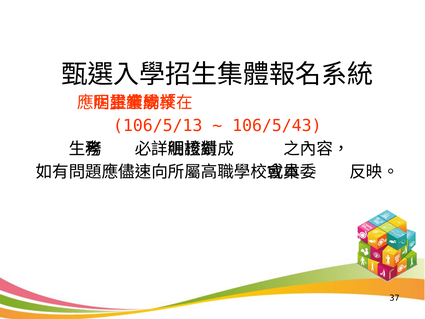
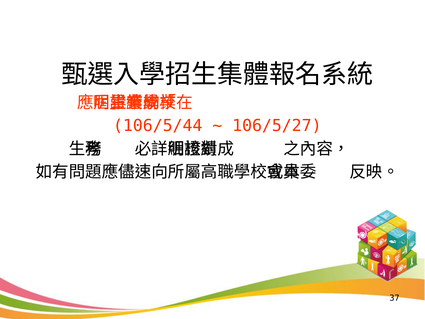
106/5/13: 106/5/13 -> 106/5/44 (158, 126)
106/5/43: 106/5/43 -> 106/5/27 (277, 126)
